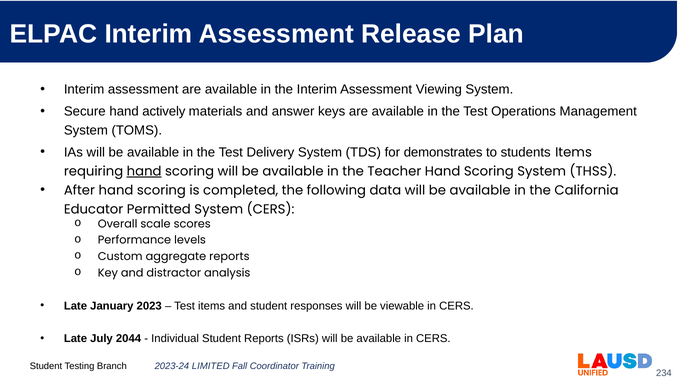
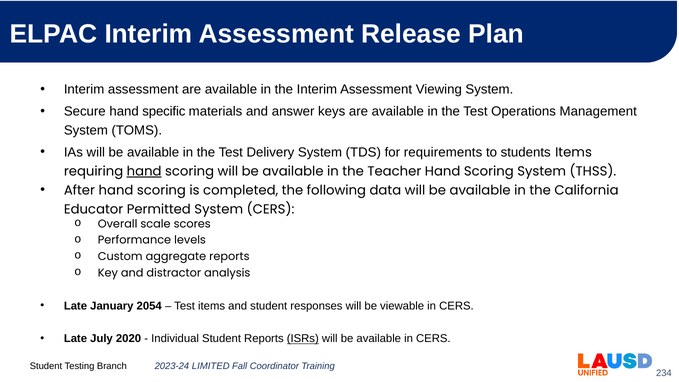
actively: actively -> specific (164, 111)
demonstrates: demonstrates -> requirements (443, 152)
2023: 2023 -> 2054 (149, 306)
2044: 2044 -> 2020 (129, 339)
ISRs underline: none -> present (303, 339)
